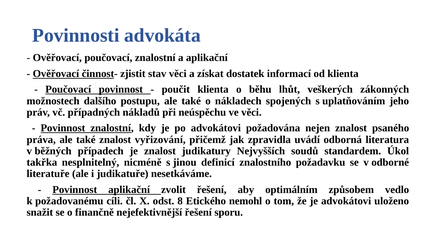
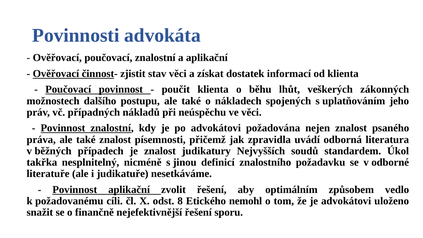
vyřizování: vyřizování -> písemnosti (160, 139)
